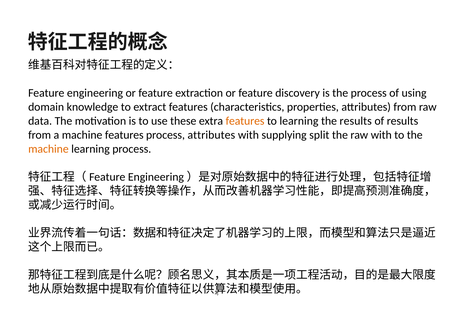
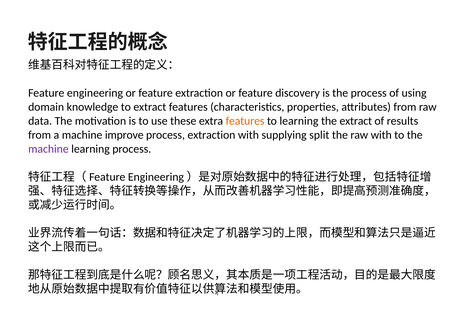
the results: results -> extract (356, 121)
machine features: features -> improve (124, 135)
process attributes: attributes -> extraction (211, 135)
machine colour: orange -> purple (48, 149)
